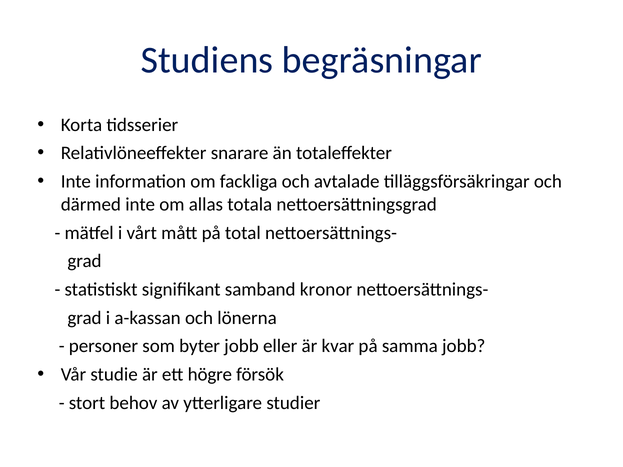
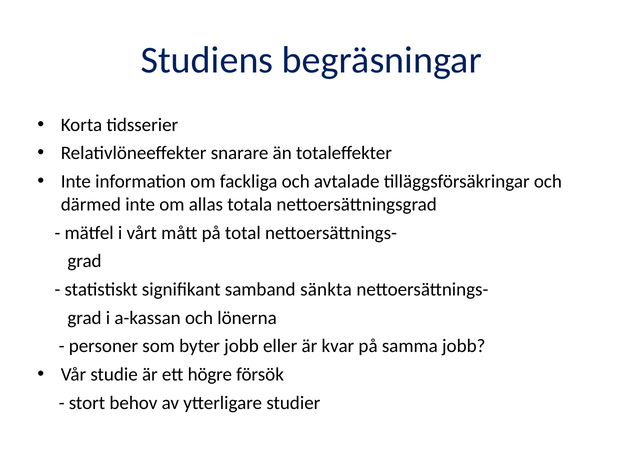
kronor: kronor -> sänkta (326, 290)
